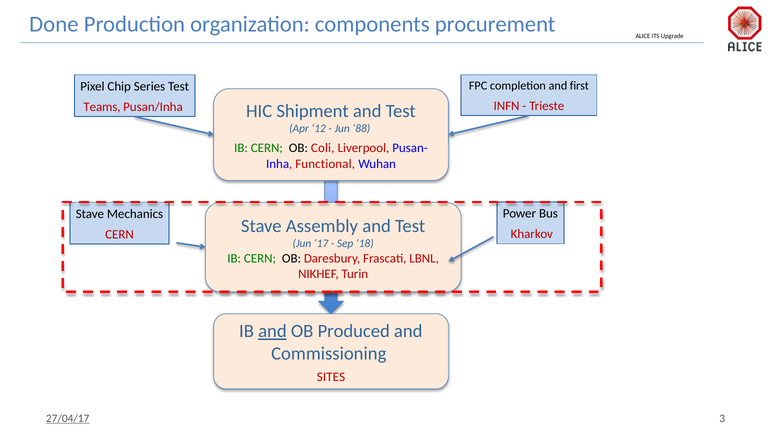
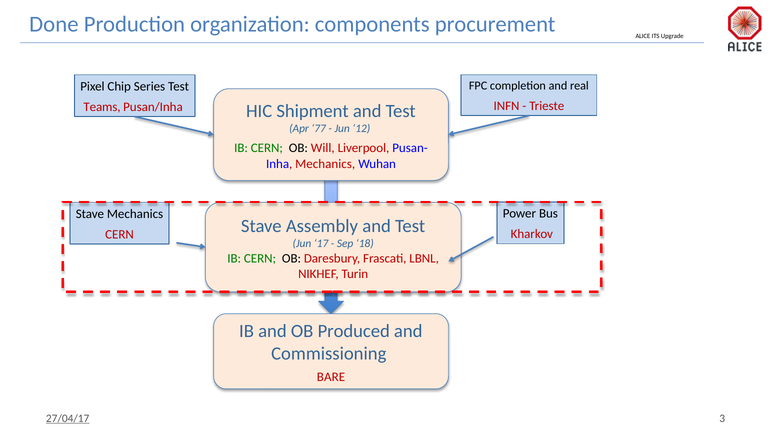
first: first -> real (579, 86)
12: 12 -> 77 (319, 129)
88: 88 -> 12 (361, 129)
Coli: Coli -> Will (323, 148)
Functional: Functional -> Mechanics (325, 164)
and underline: present -> none (272, 332)
SITES: SITES -> BARE (331, 377)
